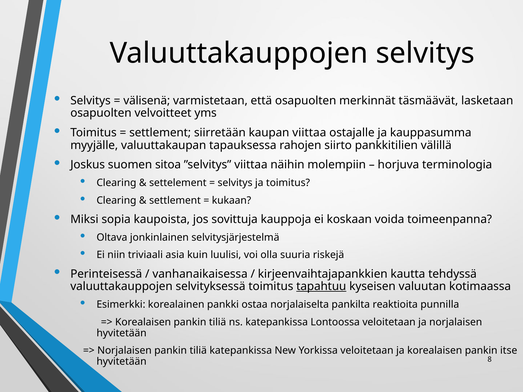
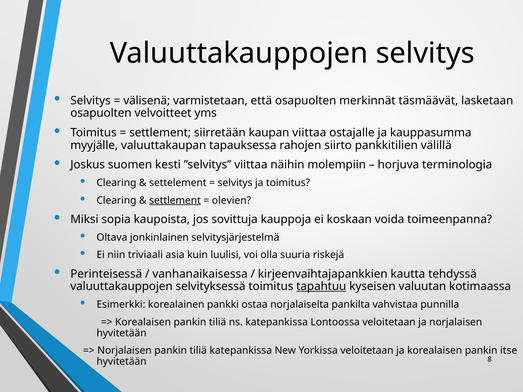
sitoa: sitoa -> kesti (168, 165)
settlement underline: none -> present (175, 200)
kukaan: kukaan -> olevien (231, 200)
reaktioita: reaktioita -> vahvistaa (395, 305)
